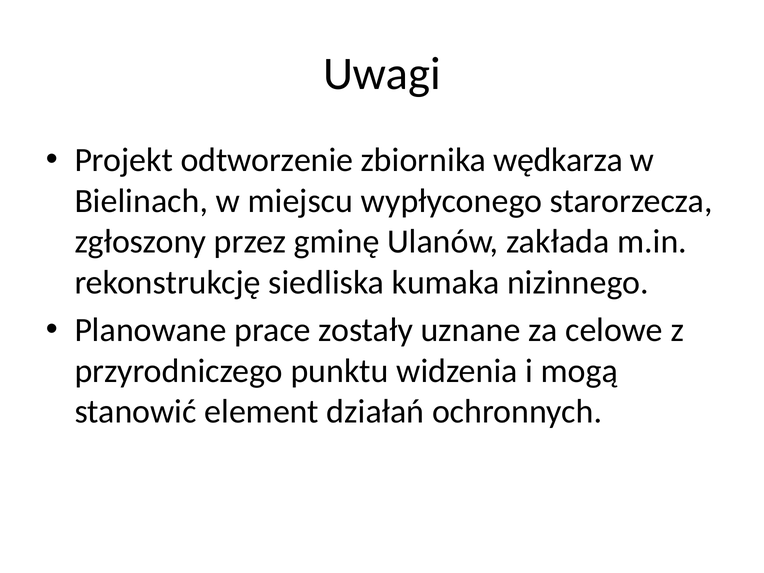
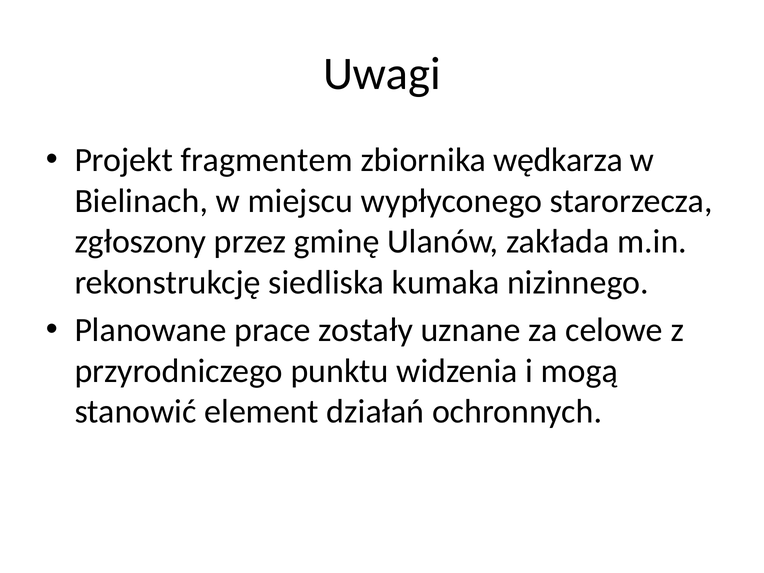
odtworzenie: odtworzenie -> fragmentem (267, 160)
